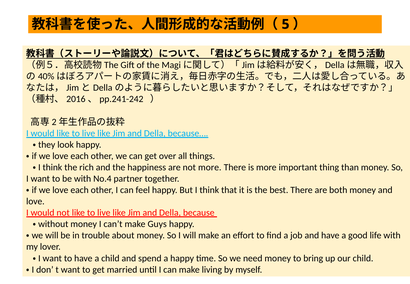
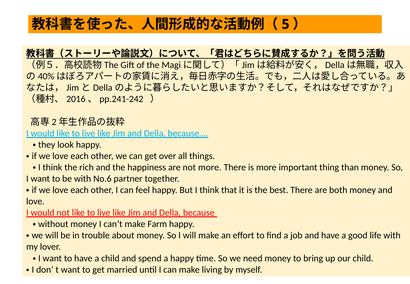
No.4: No.4 -> No.6 (102, 179)
Guys: Guys -> Farm (157, 224)
